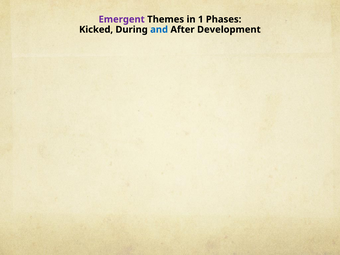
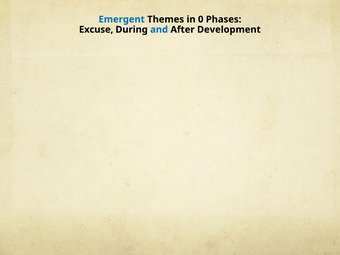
Emergent colour: purple -> blue (122, 19)
1: 1 -> 0 (201, 19)
Kicked: Kicked -> Excuse (96, 30)
